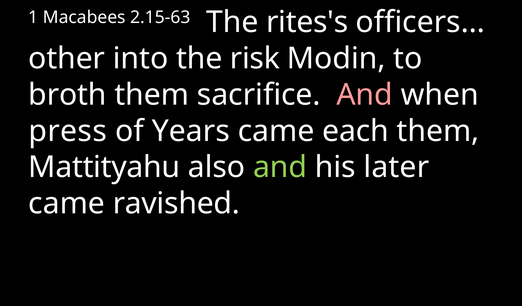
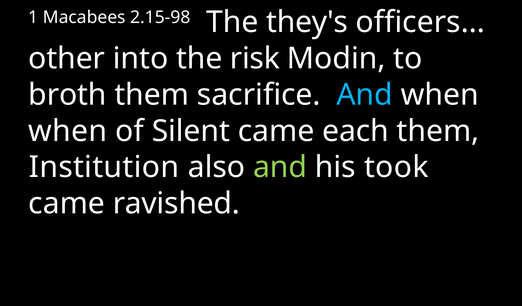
2.15-63: 2.15-63 -> 2.15-98 (160, 17)
rites's: rites's -> they's (307, 22)
And colour: pink -> light blue (365, 95)
press: press -> when (68, 131)
Years: Years -> Silent (191, 131)
Mattityahu: Mattityahu -> Institution (104, 167)
later: later -> took (396, 167)
